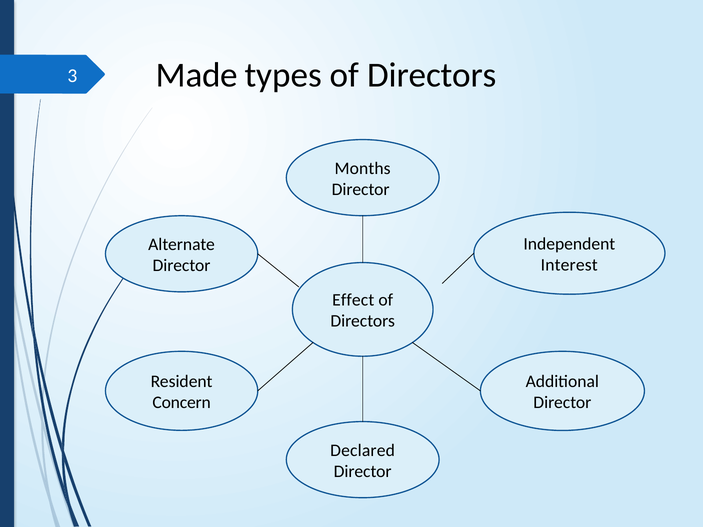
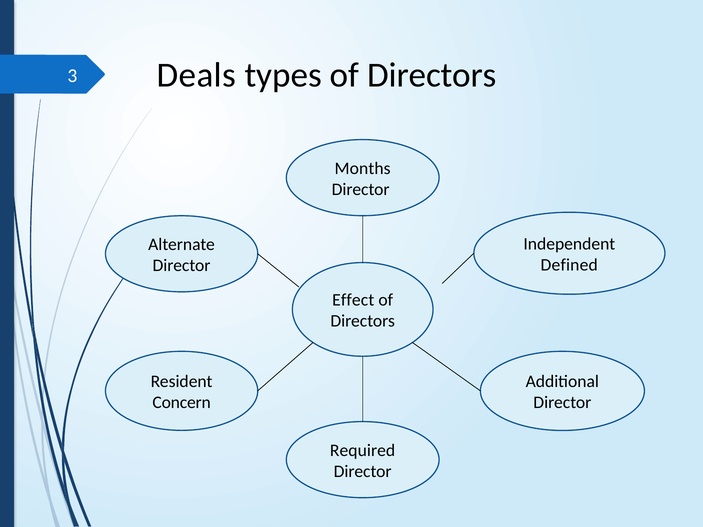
Made: Made -> Deals (196, 75)
Interest: Interest -> Defined (569, 265)
Declared: Declared -> Required (363, 451)
